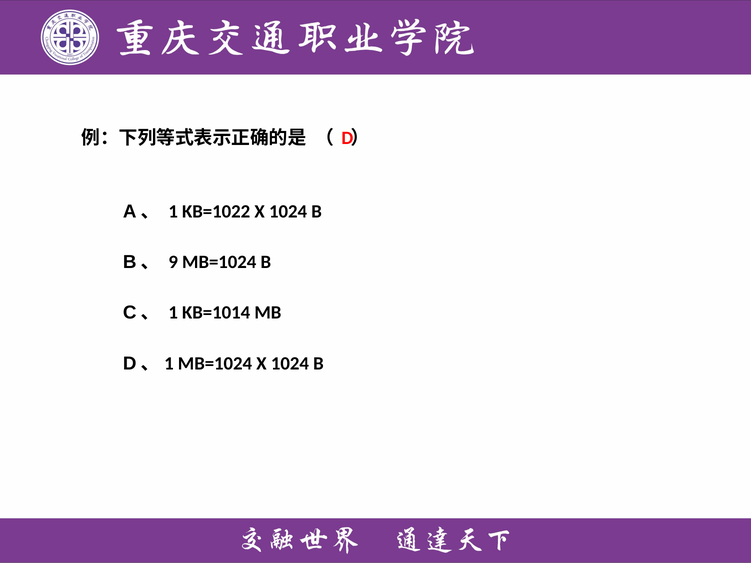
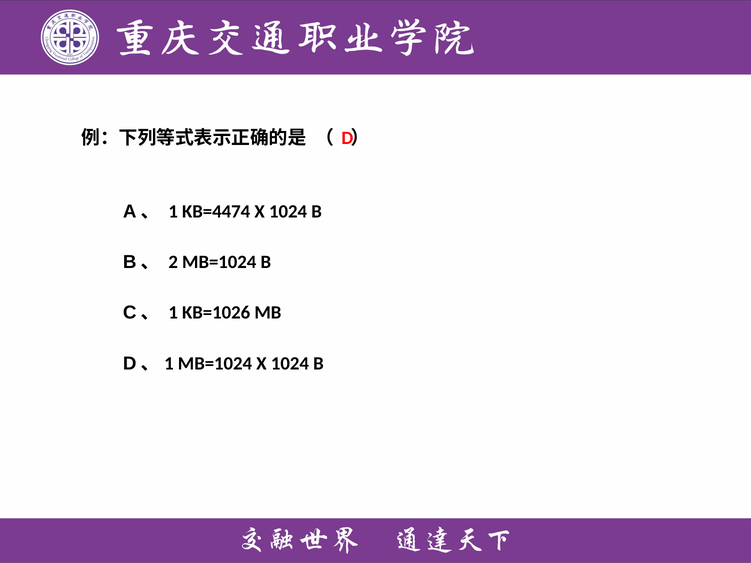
KB=1022: KB=1022 -> KB=4474 (216, 211)
9: 9 -> 2 (173, 262)
KB=1014: KB=1014 -> KB=1026 (216, 313)
